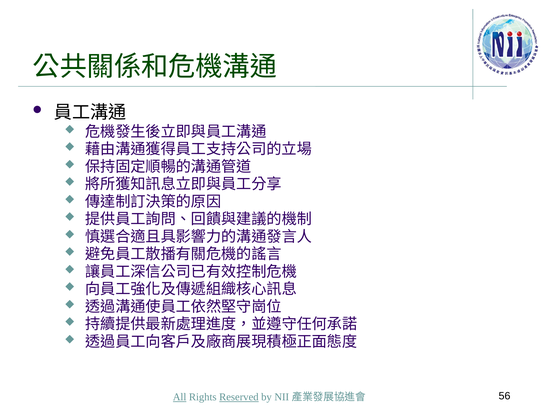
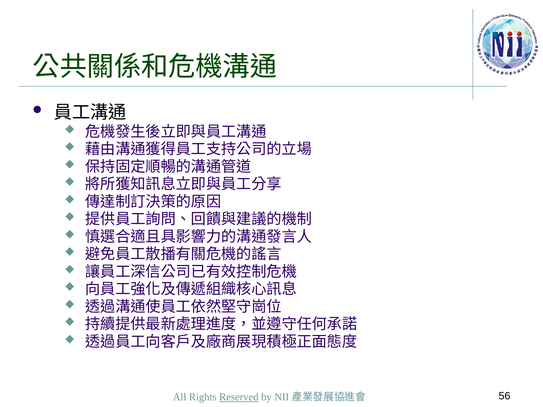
All underline: present -> none (180, 397)
